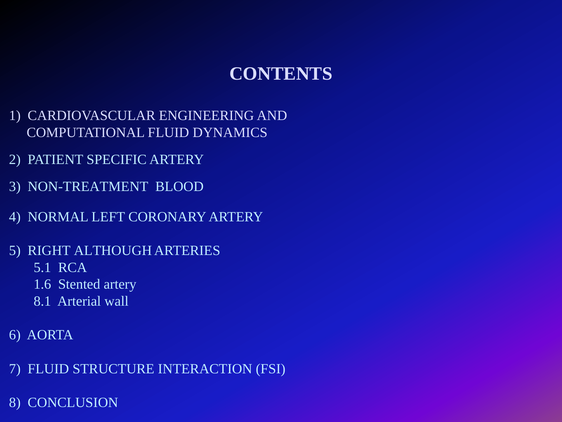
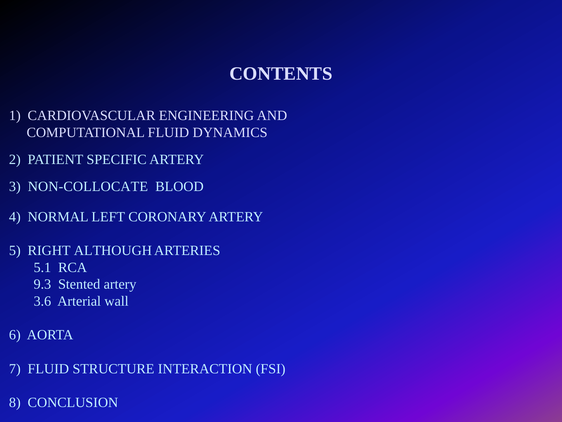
NON-TREATMENT: NON-TREATMENT -> NON-COLLOCATE (88, 186)
1.6: 1.6 -> 9.3 (42, 284)
8.1: 8.1 -> 3.6 (42, 301)
